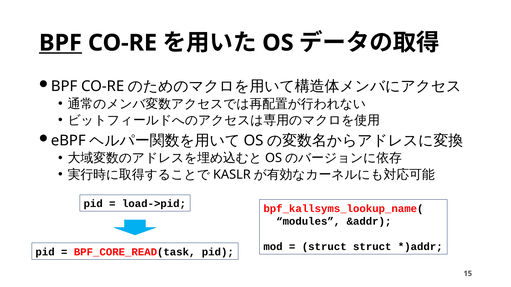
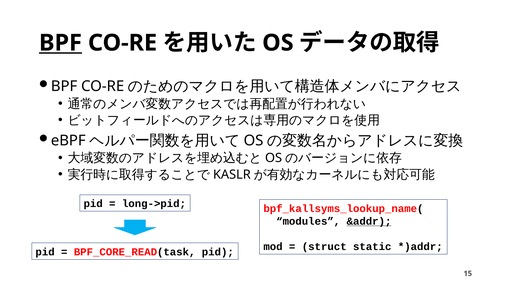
load->pid: load->pid -> long->pid (154, 204)
&addr underline: none -> present (369, 222)
struct struct: struct -> static (372, 247)
